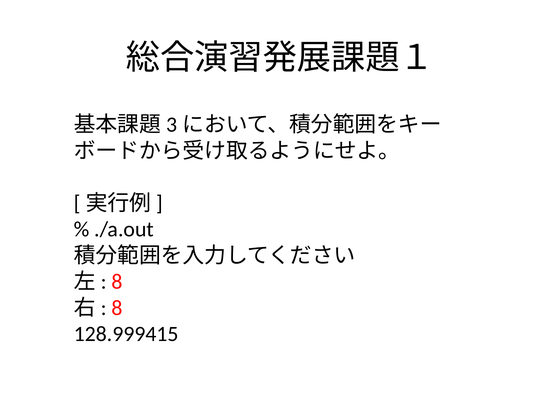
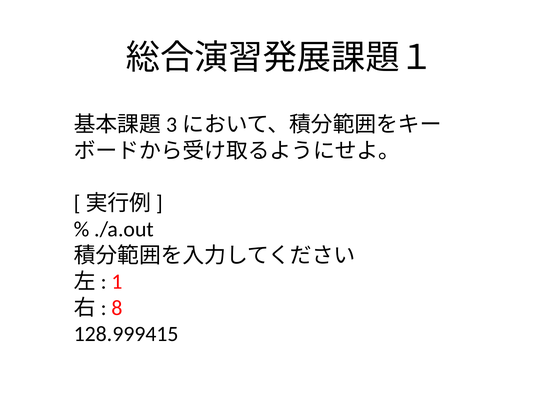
8: 8 -> 1 (117, 282)
